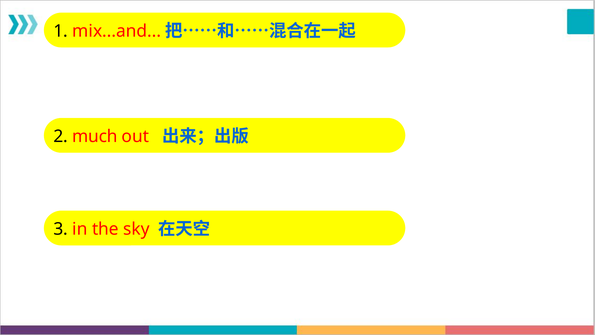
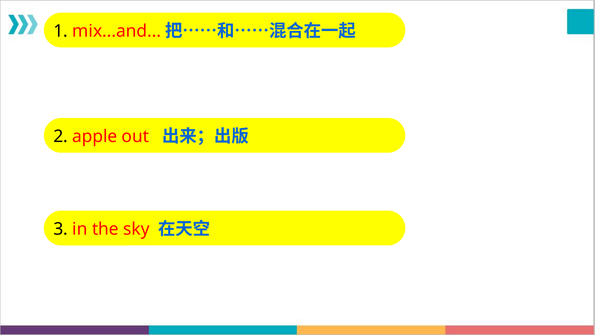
much: much -> apple (95, 136)
